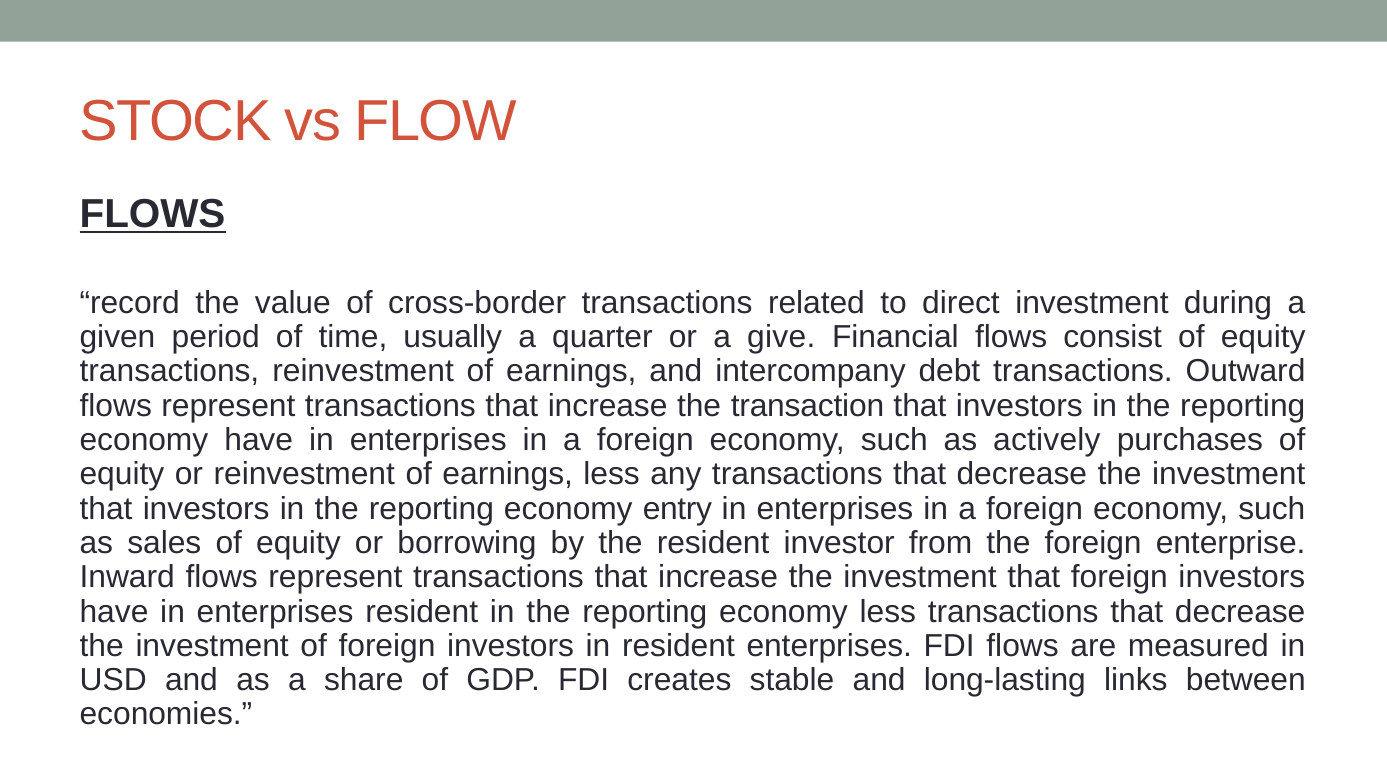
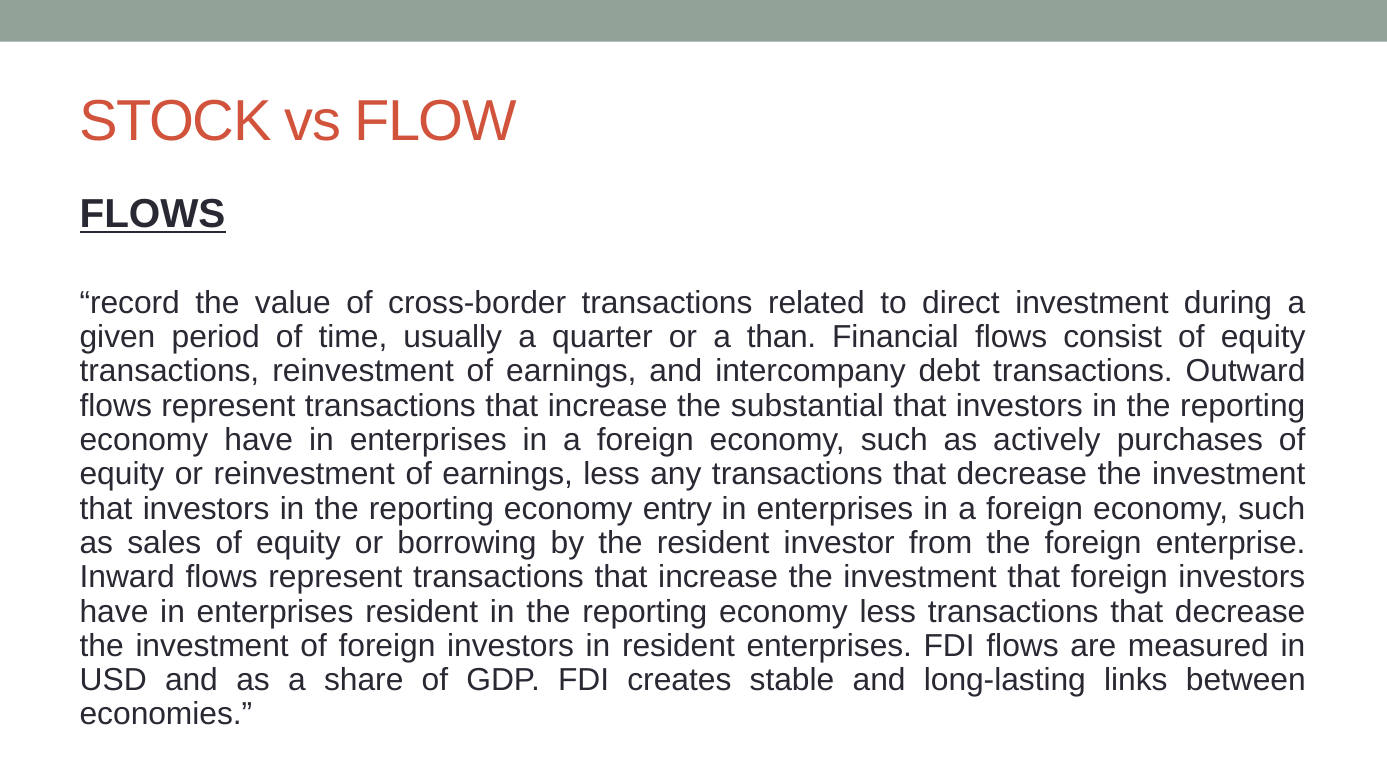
give: give -> than (782, 337)
transaction: transaction -> substantial (807, 406)
